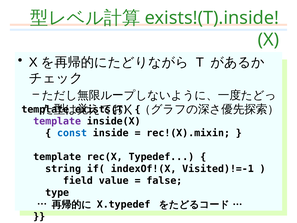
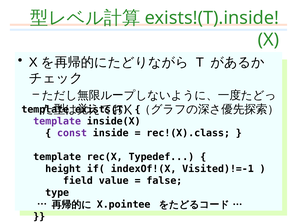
const colour: blue -> purple (72, 133)
rec!(X).mixin: rec!(X).mixin -> rec!(X).class (188, 133)
string: string -> height (63, 169)
X.typedef: X.typedef -> X.pointee (124, 204)
